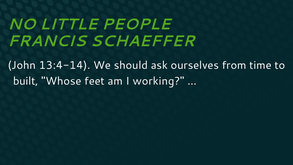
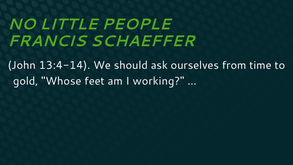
built: built -> gold (26, 81)
